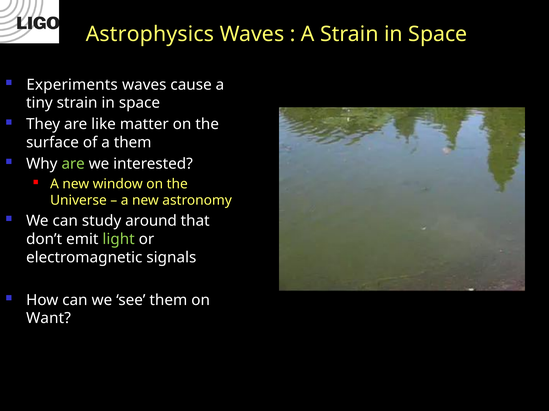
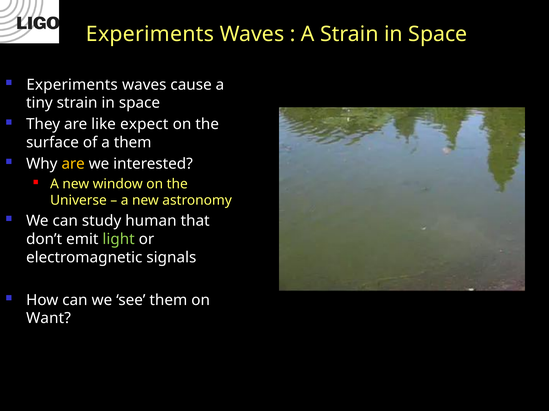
Astrophysics: Astrophysics -> Experiments (150, 34)
matter: matter -> expect (144, 124)
are colour: light green -> yellow (73, 164)
around: around -> human (151, 221)
